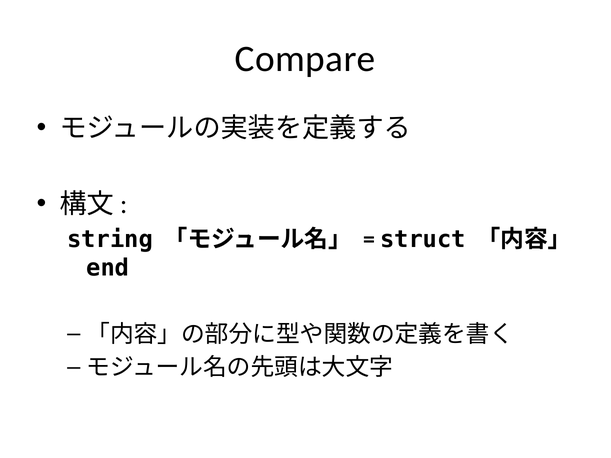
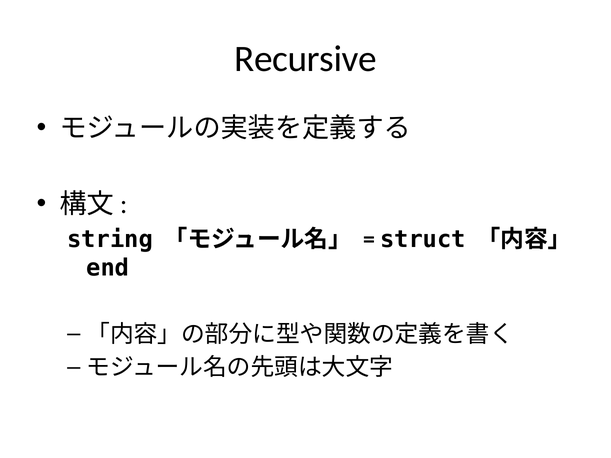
Compare: Compare -> Recursive (306, 59)
